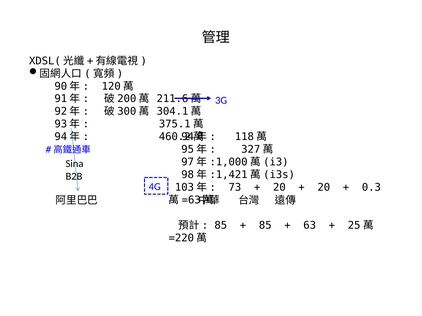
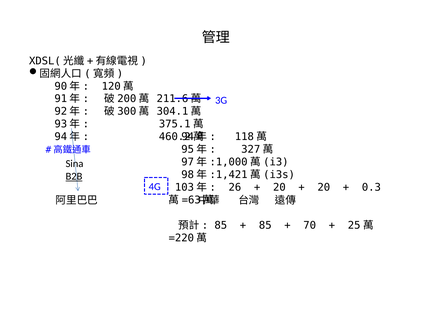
B2B underline: none -> present (74, 177)
73: 73 -> 26 (235, 188)
63: 63 -> 70 (310, 226)
